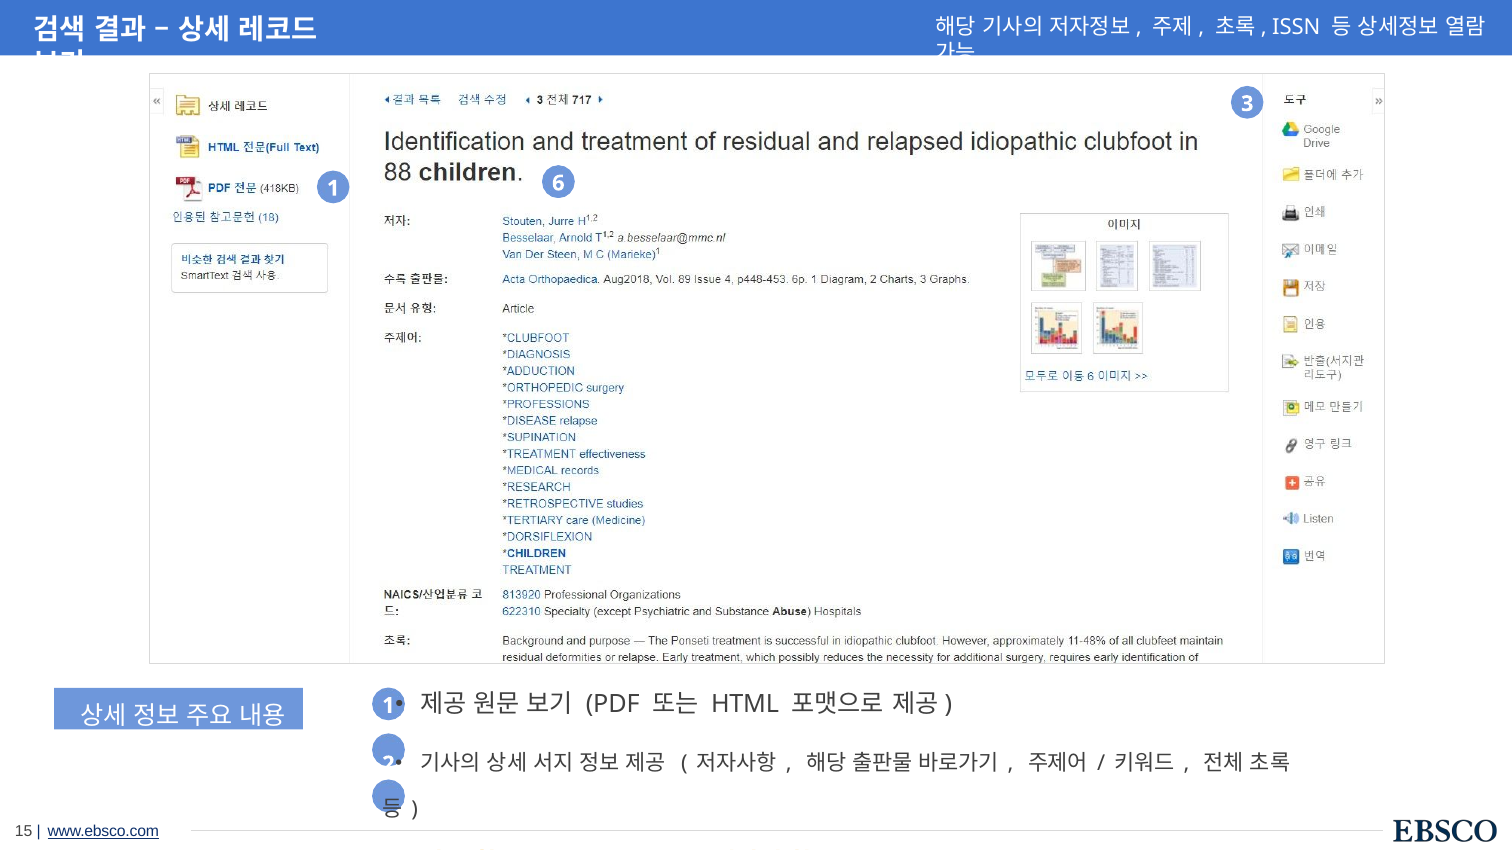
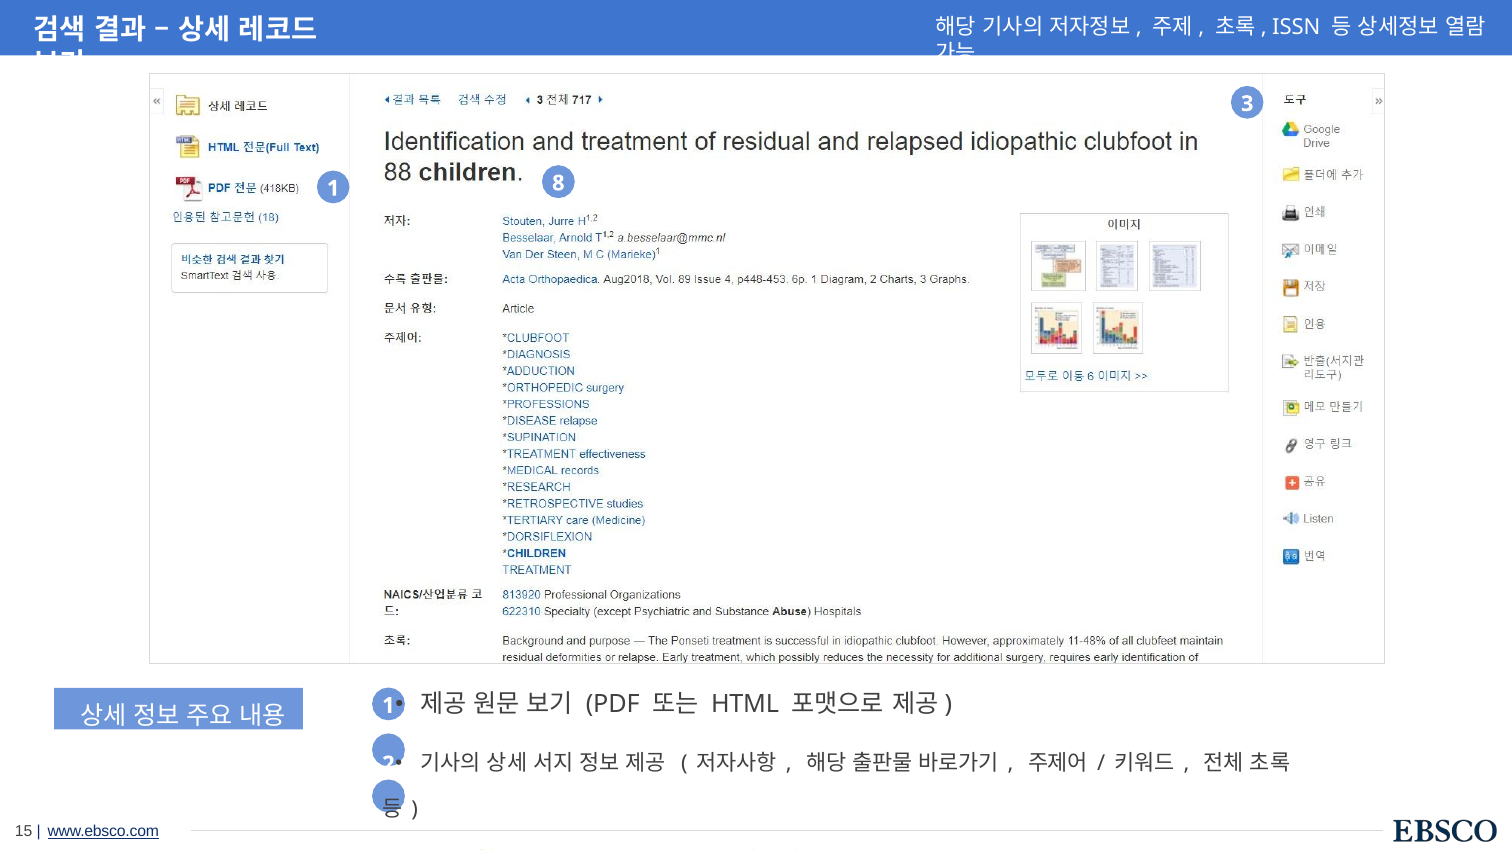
6: 6 -> 8 (558, 183)
